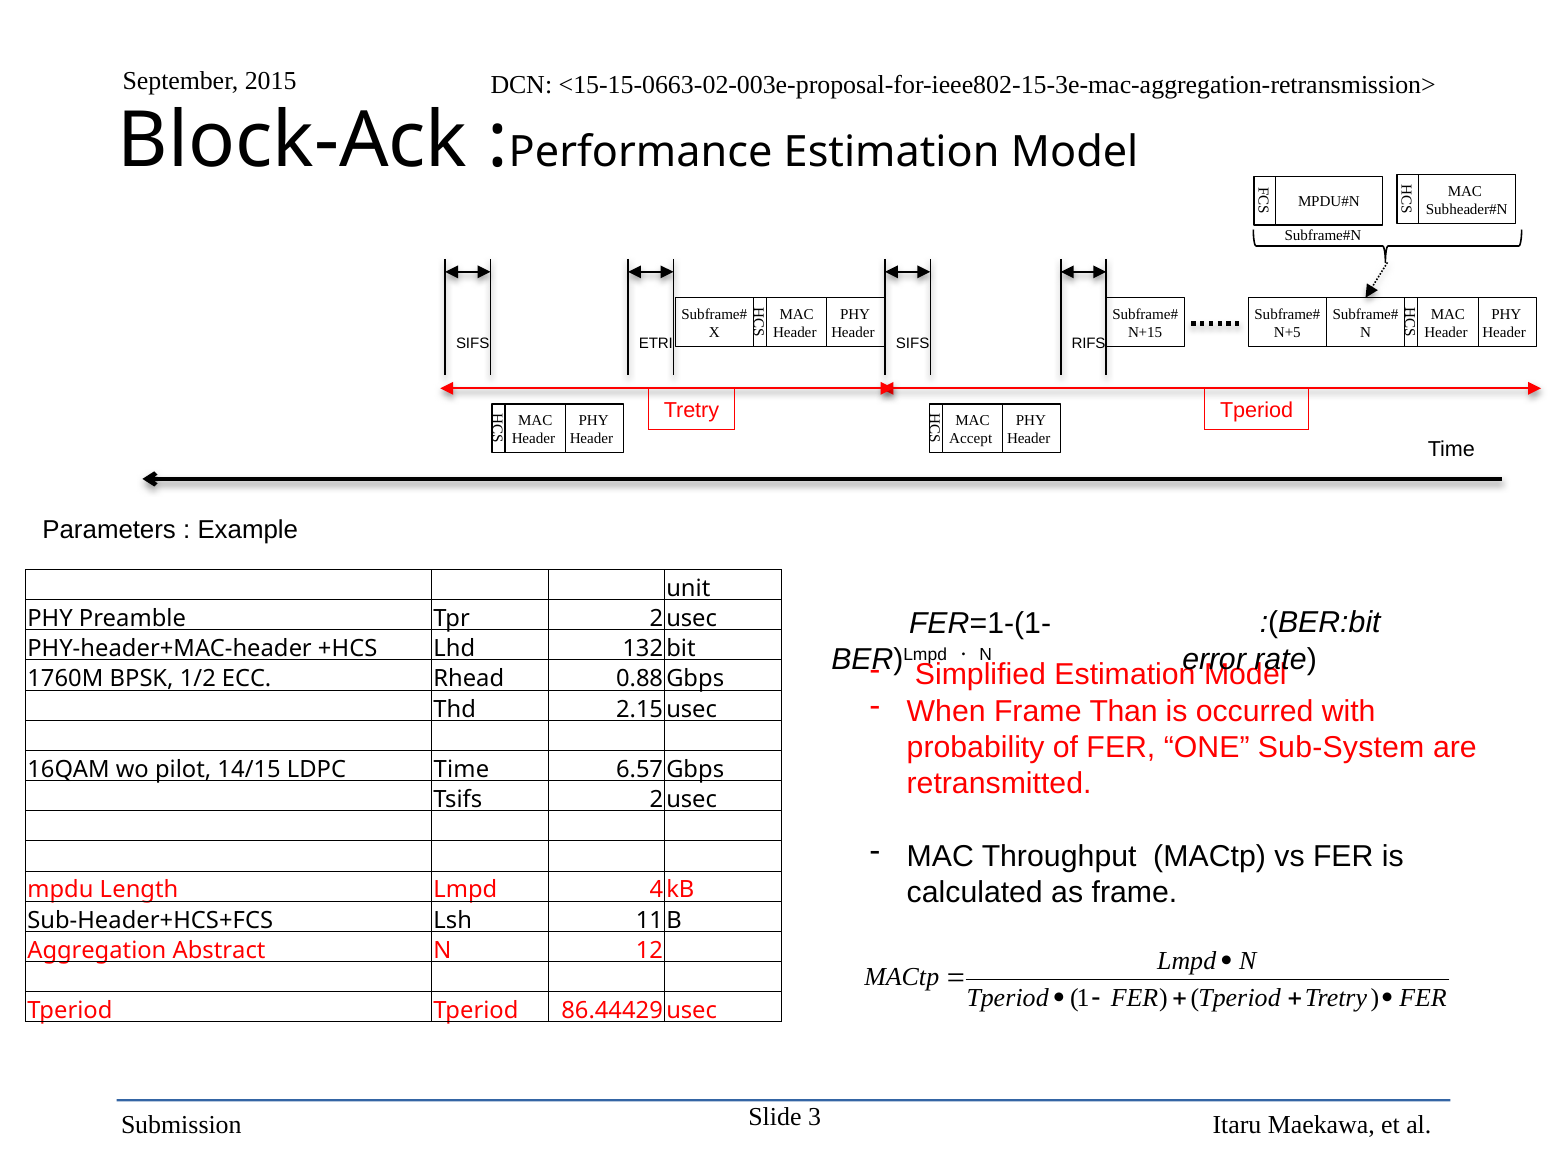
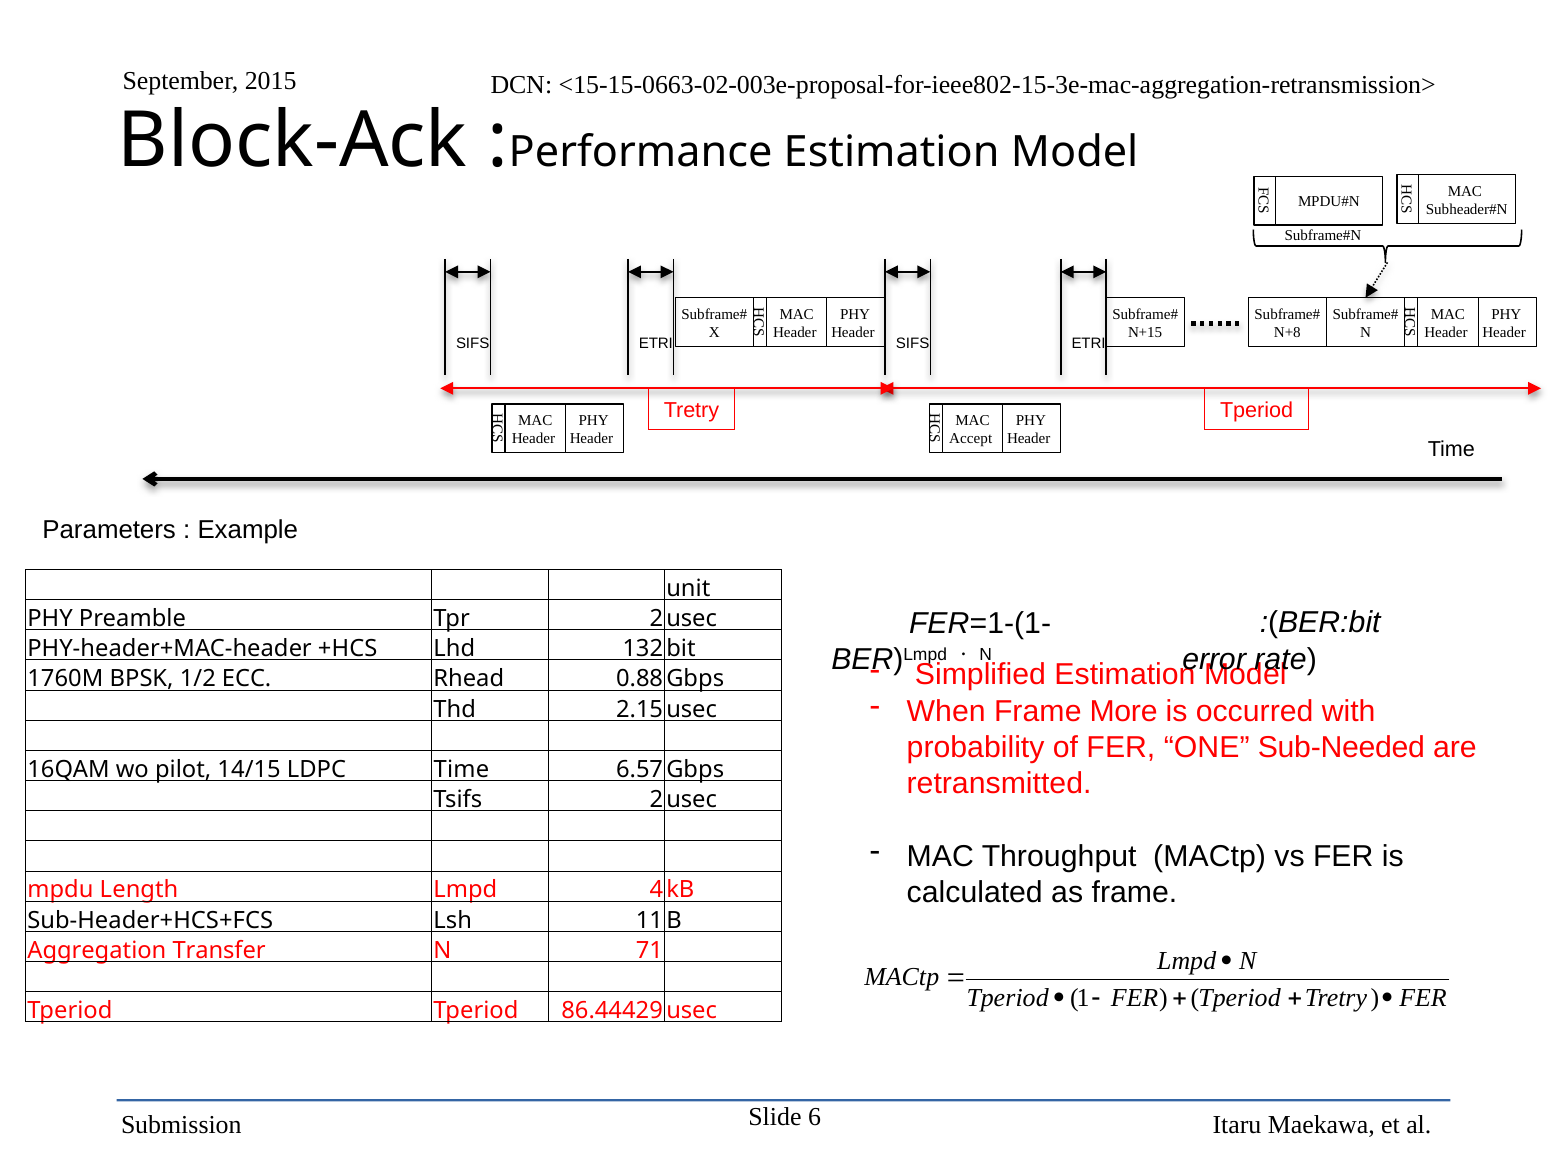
N+5: N+5 -> N+8 (1287, 332)
RIFS: RIFS -> ETRI (1089, 344)
Than: Than -> More (1124, 712)
Sub-System: Sub-System -> Sub-Needed (1341, 748)
Abstract: Abstract -> Transfer (219, 951)
12: 12 -> 71 (650, 951)
3: 3 -> 6 (814, 1118)
